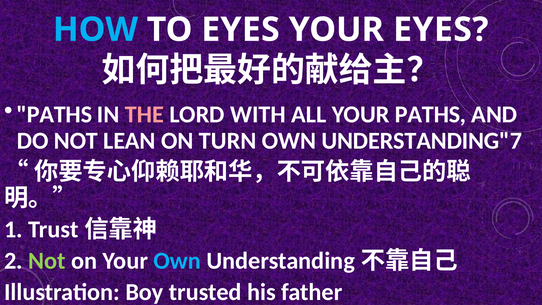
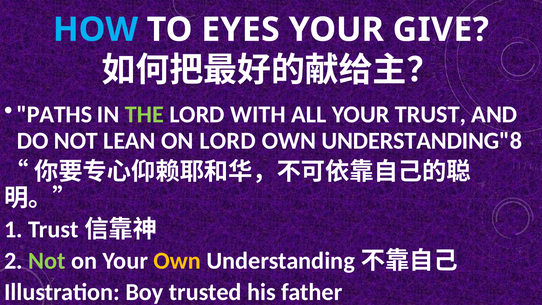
YOUR EYES: EYES -> GIVE (441, 30)
THE colour: pink -> light green (144, 114)
YOUR PATHS: PATHS -> TRUST (430, 114)
ON TURN: TURN -> LORD (228, 141)
UNDERSTANDING"7: UNDERSTANDING"7 -> UNDERSTANDING"8 (422, 141)
Own colour: light blue -> yellow (177, 261)
